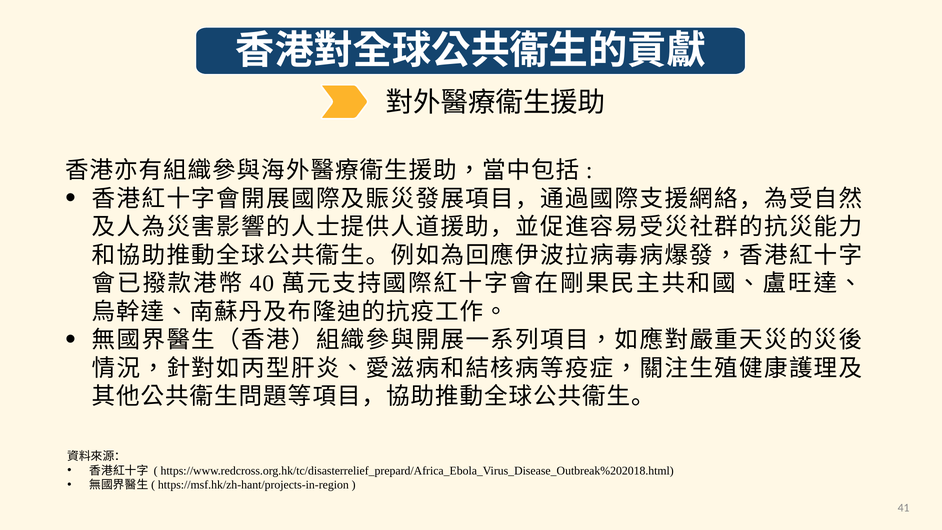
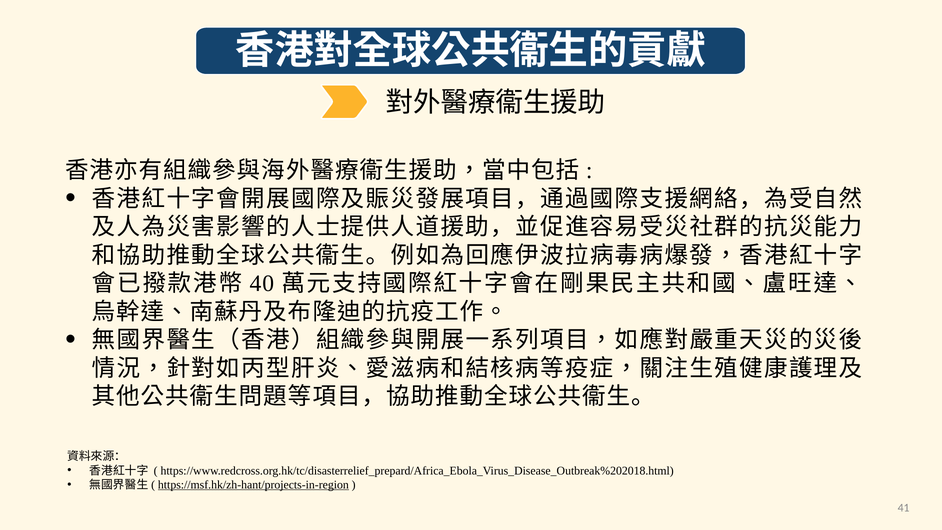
https://msf.hk/zh-hant/projects-in-region underline: none -> present (253, 485)
